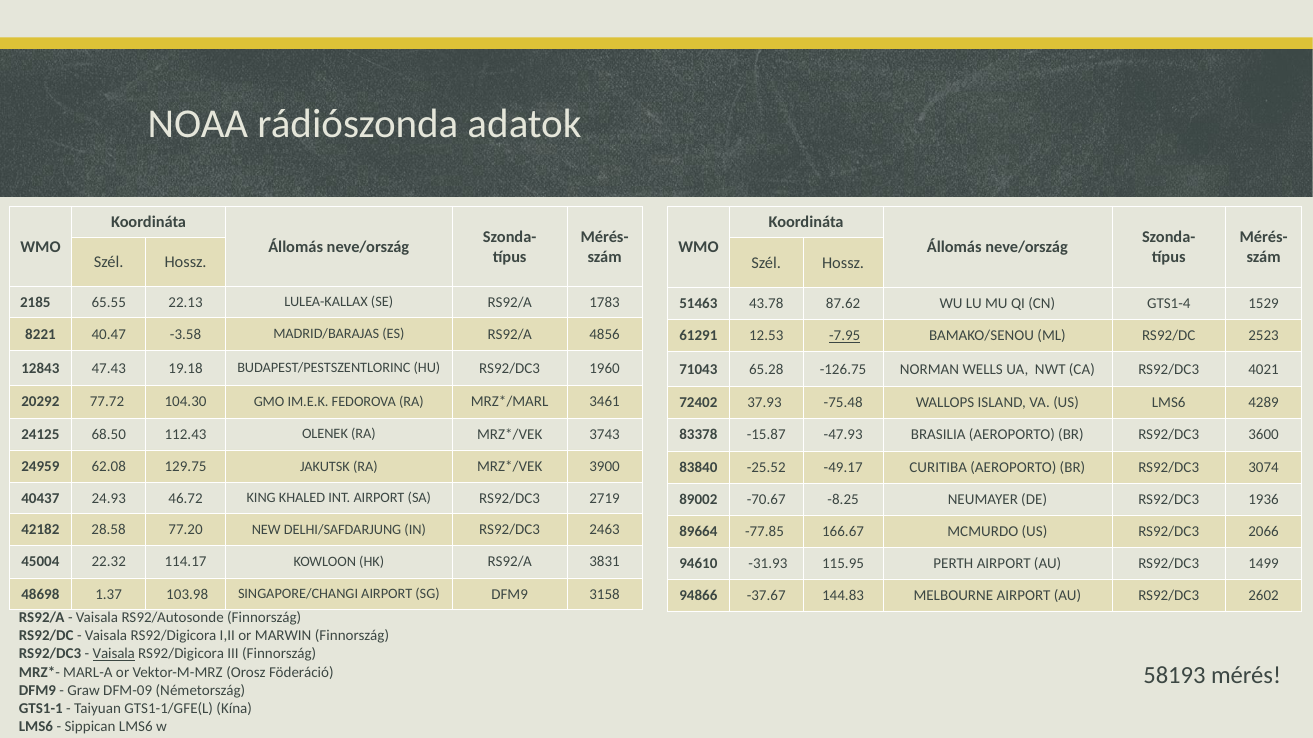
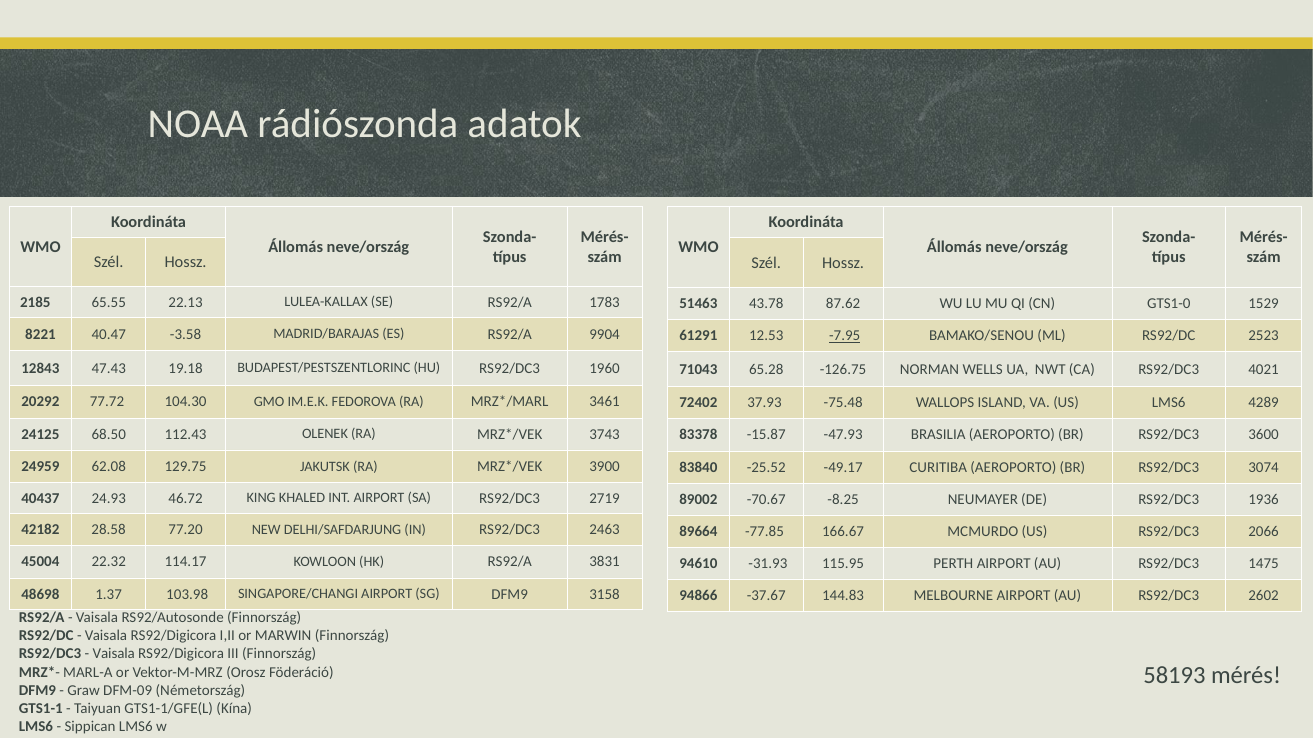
GTS1-4: GTS1-4 -> GTS1-0 (1169, 304)
4856: 4856 -> 9904 (605, 334)
1499: 1499 -> 1475 (1264, 564)
Vaisala underline: present -> none (114, 655)
